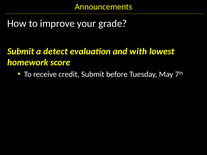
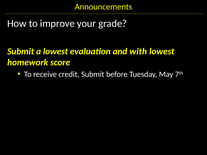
a detect: detect -> lowest (56, 51)
